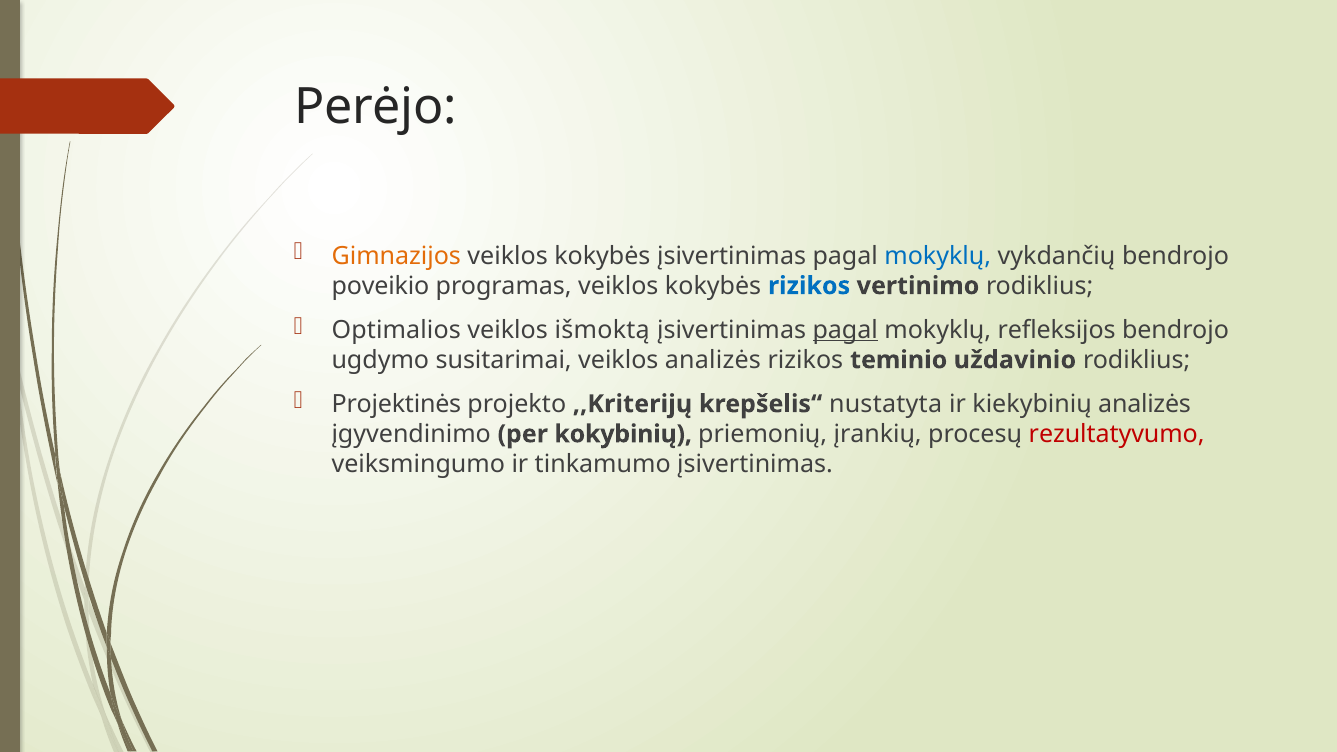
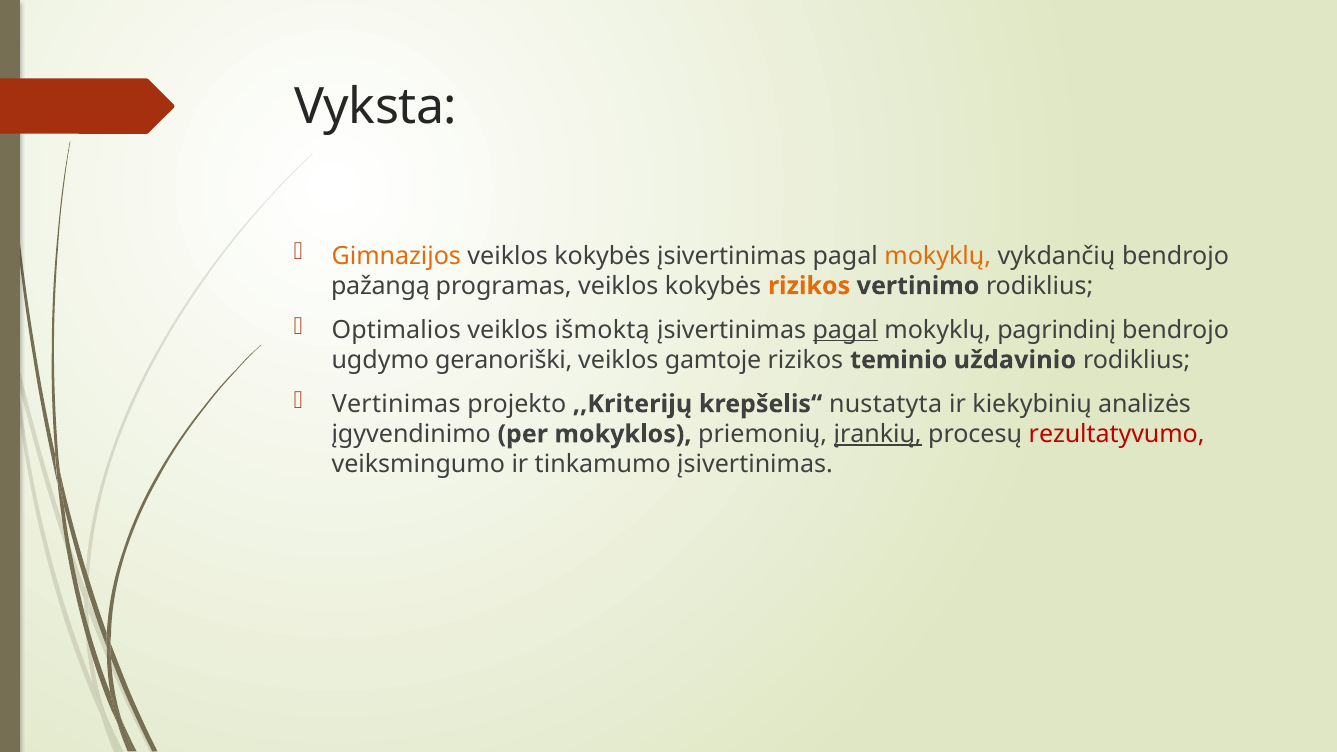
Perėjo: Perėjo -> Vyksta (376, 107)
mokyklų colour: blue -> orange (938, 256)
poveikio: poveikio -> pažangą (380, 286)
rizikos colour: blue -> orange (809, 286)
refleksijos: refleksijos -> pagrindinį (1057, 330)
susitarimai: susitarimai -> geranoriški (504, 360)
veiklos analizės: analizės -> gamtoje (713, 360)
Projektinės: Projektinės -> Vertinimas (396, 404)
kokybinių: kokybinių -> mokyklos (623, 434)
įrankių underline: none -> present (878, 434)
